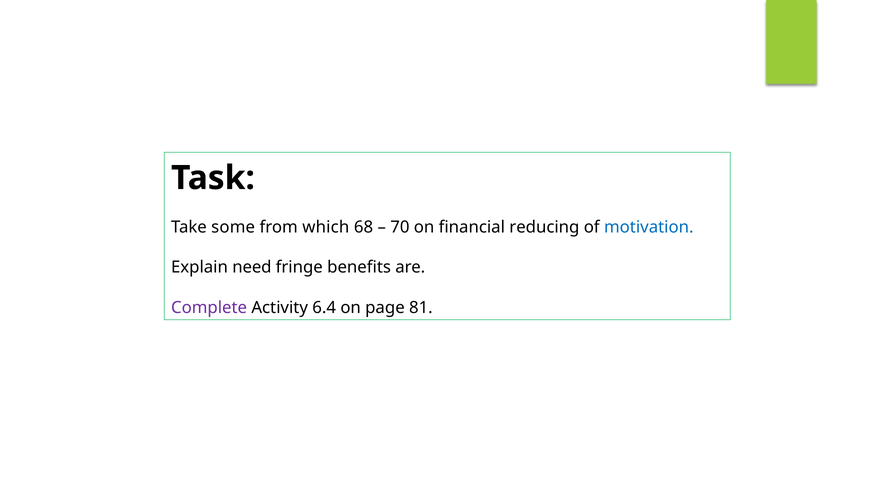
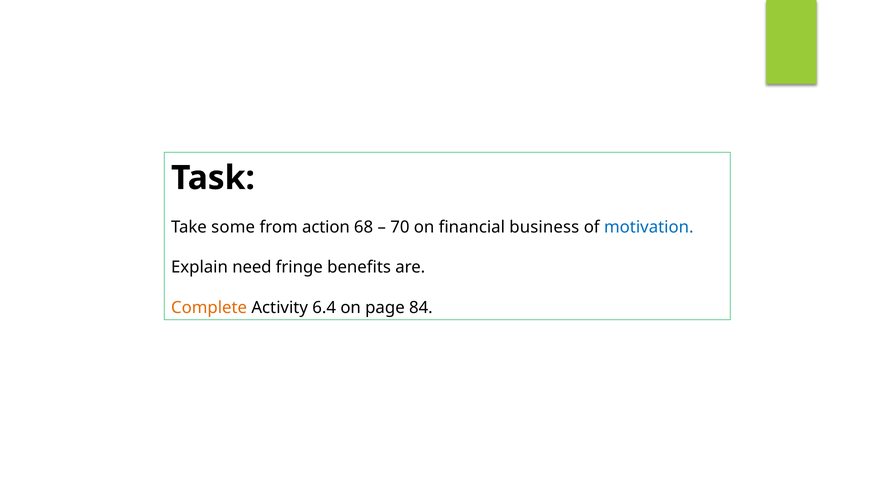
which: which -> action (326, 227)
reducing: reducing -> business (544, 227)
Complete colour: purple -> orange (209, 308)
81: 81 -> 84 (421, 308)
